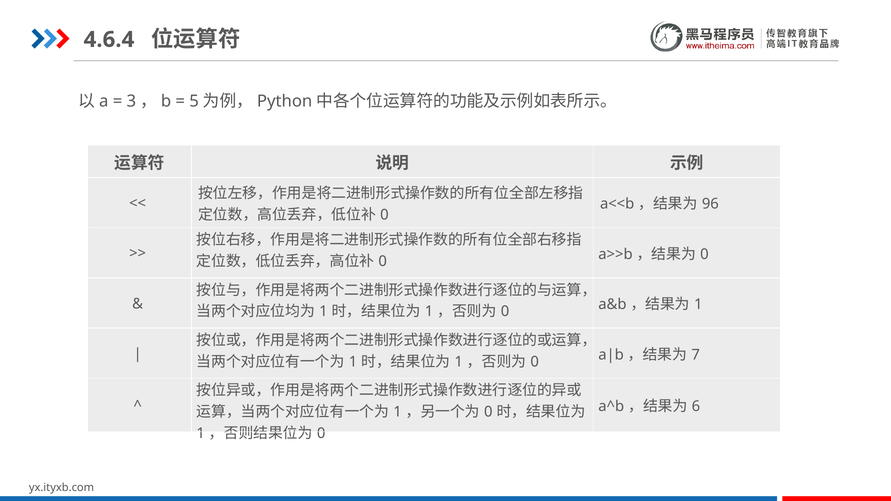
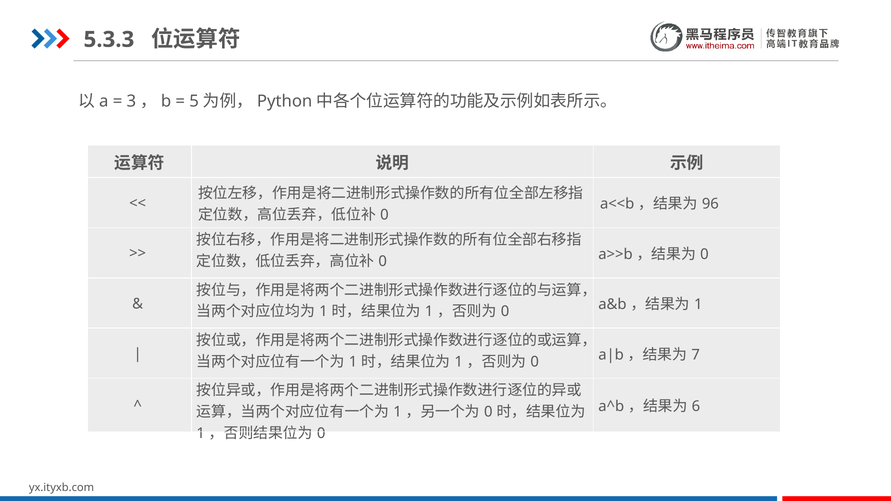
4.6.4: 4.6.4 -> 5.3.3 (109, 40)
